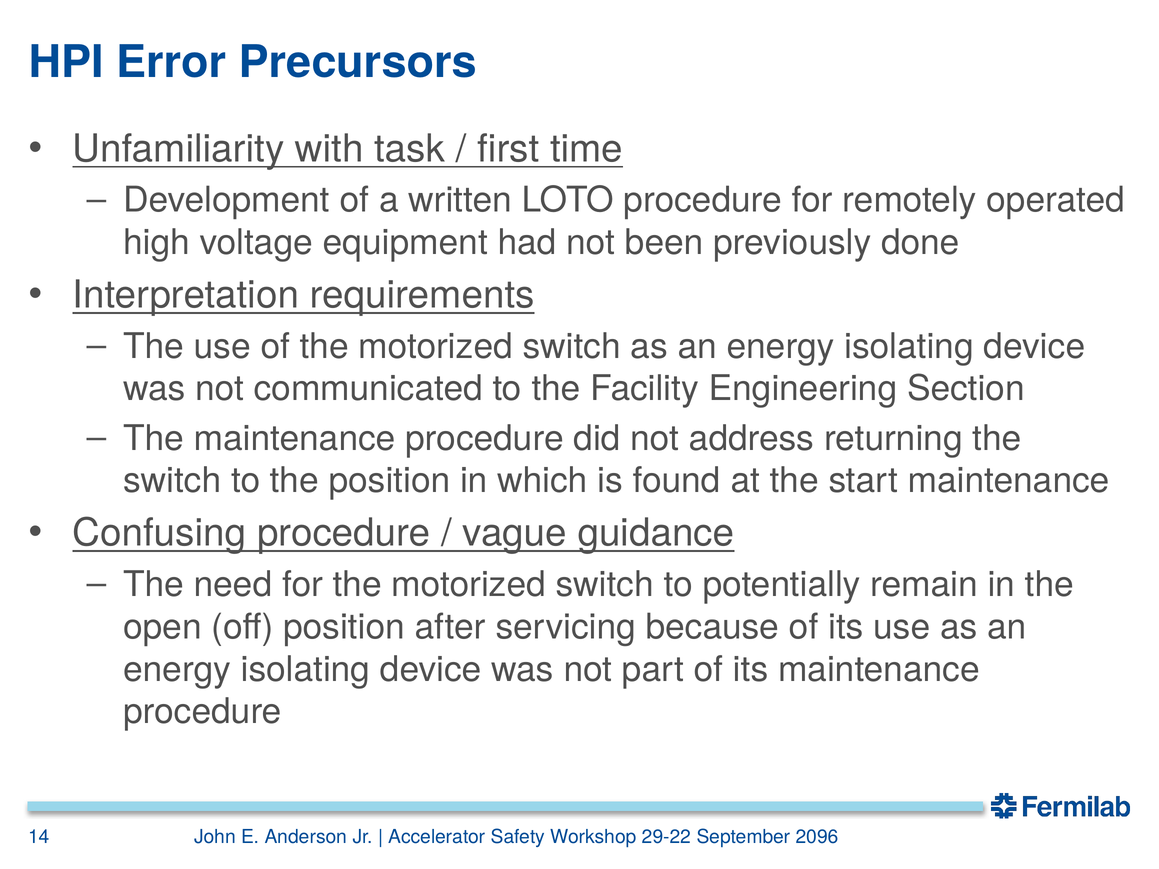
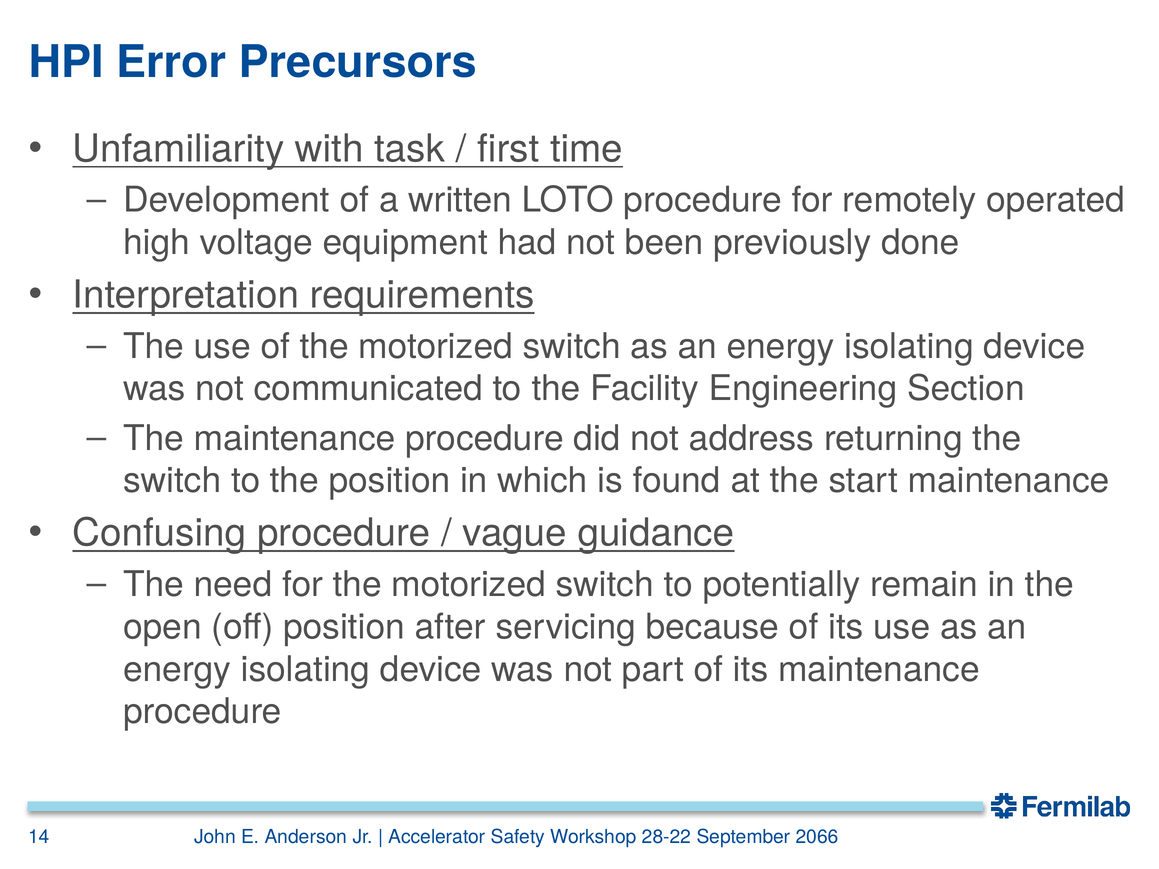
29-22: 29-22 -> 28-22 (667, 837)
2096: 2096 -> 2066 (817, 837)
